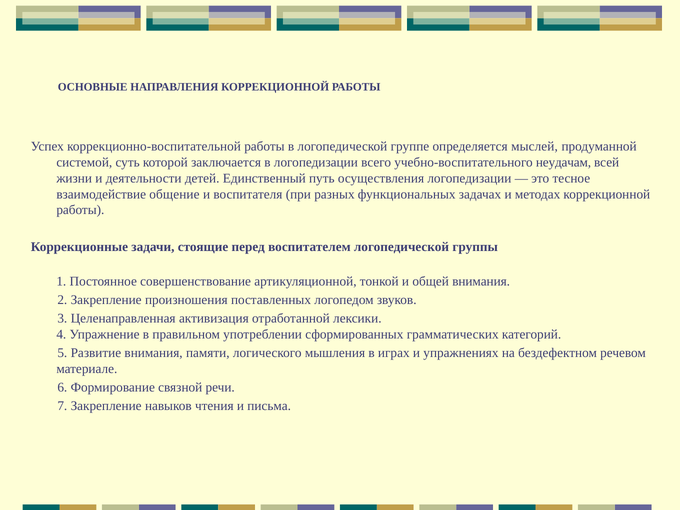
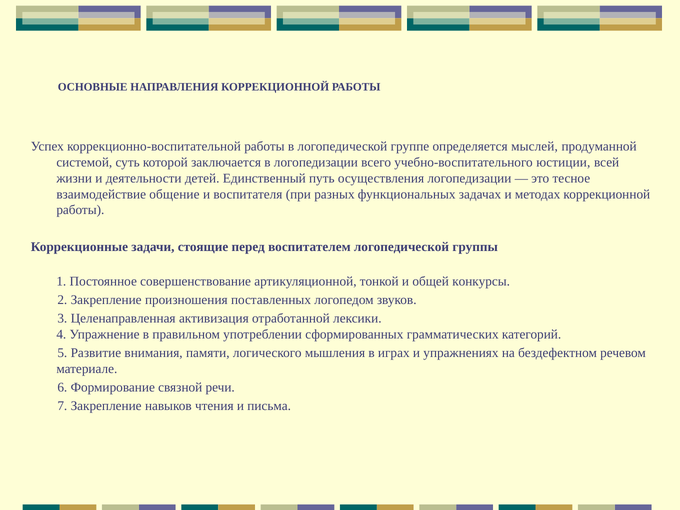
неудачам: неудачам -> юстиции (563, 162)
общей внимания: внимания -> конкурсы (481, 282)
